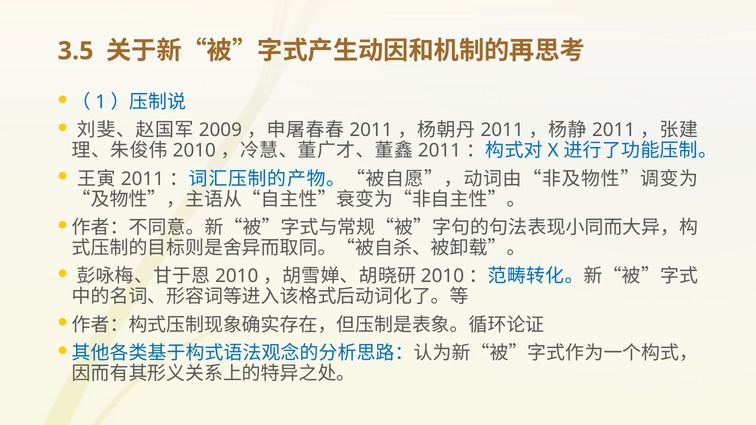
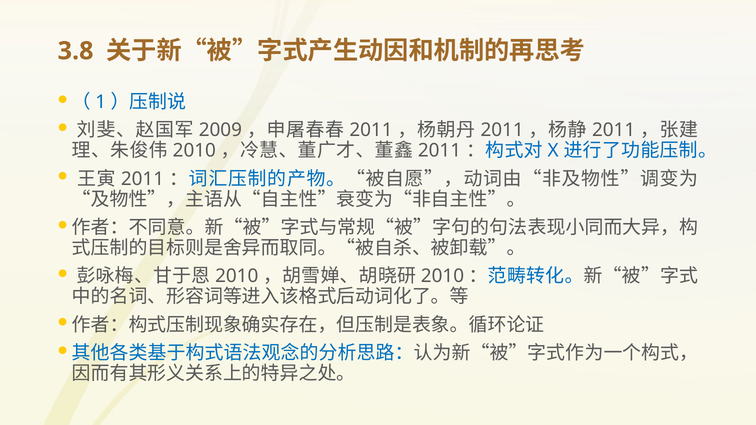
3.5: 3.5 -> 3.8 (76, 51)
